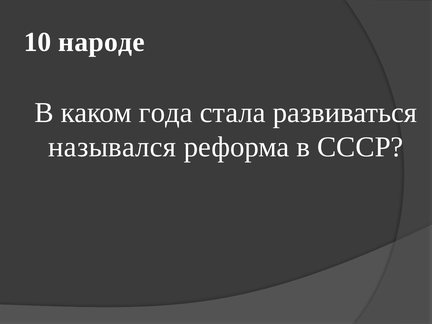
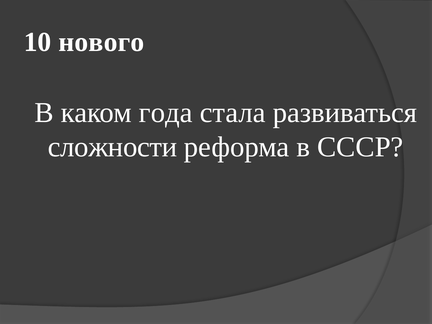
народе: народе -> нового (101, 42)
назывался: назывался -> сложности (113, 147)
